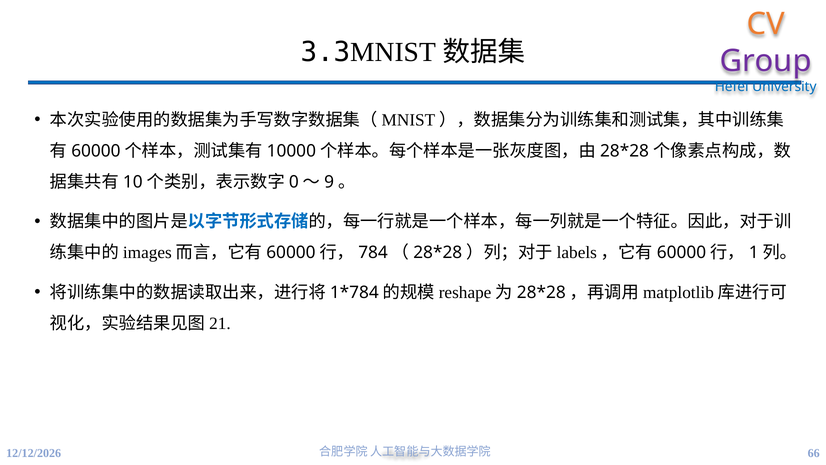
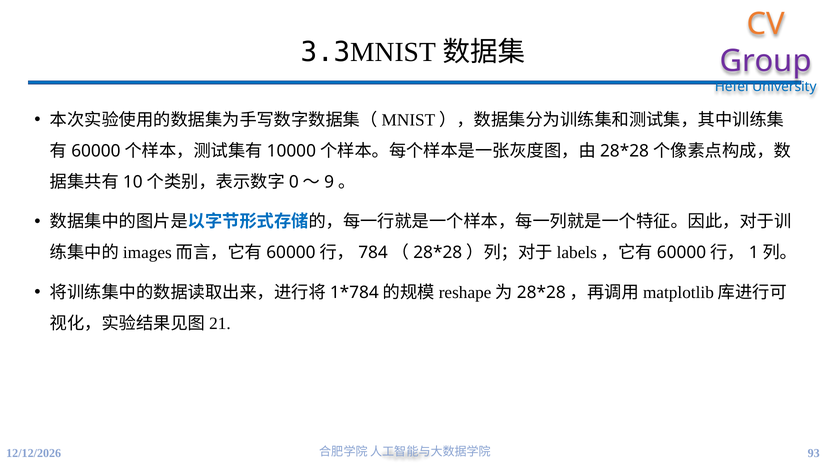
66: 66 -> 93 (814, 453)
